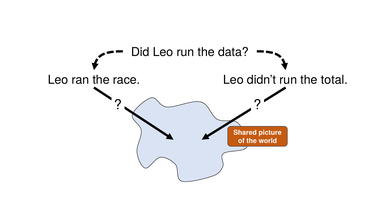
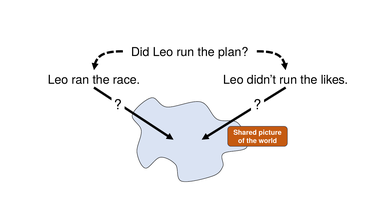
data: data -> plan (233, 52)
total: total -> likes (334, 80)
